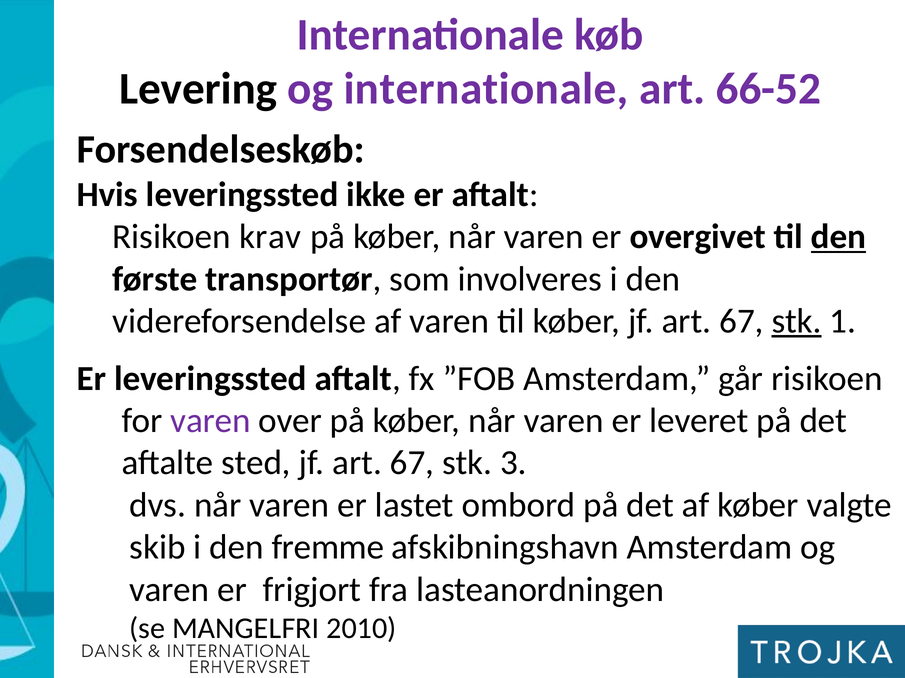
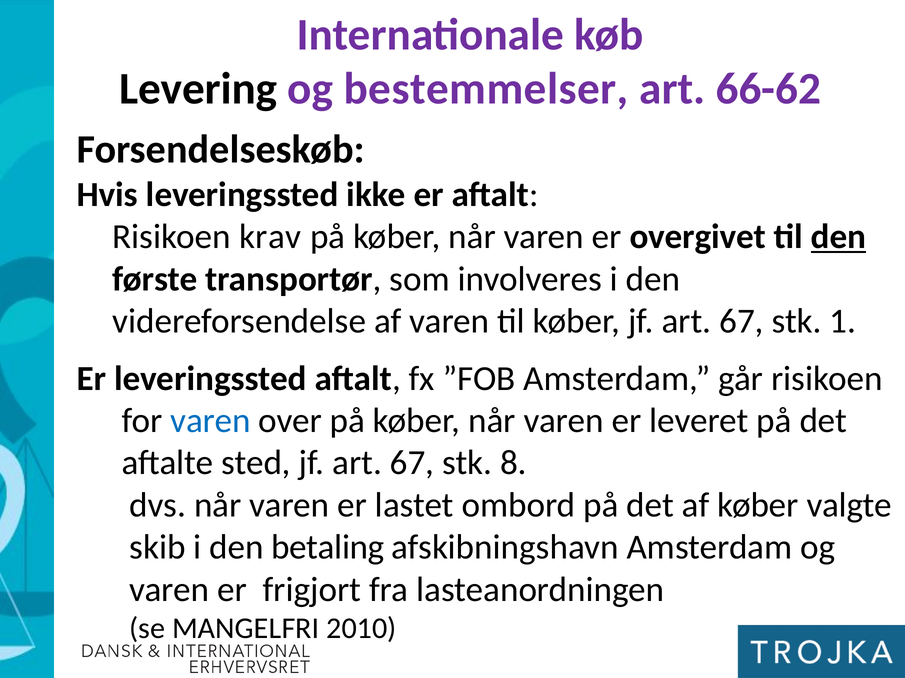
og internationale: internationale -> bestemmelser (486, 89)
66-52: 66-52 -> 66-62 (768, 89)
stk underline: present -> none (797, 322)
varen colour: purple -> blue (210, 421)
3: 3 -> 8 (513, 463)
fremme: fremme -> betaling (328, 548)
